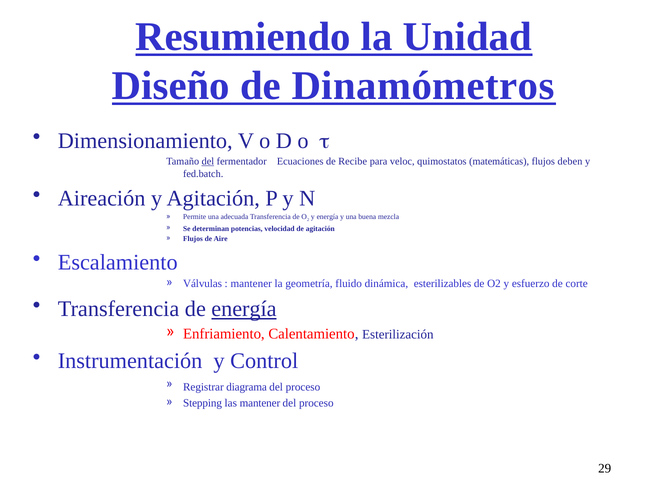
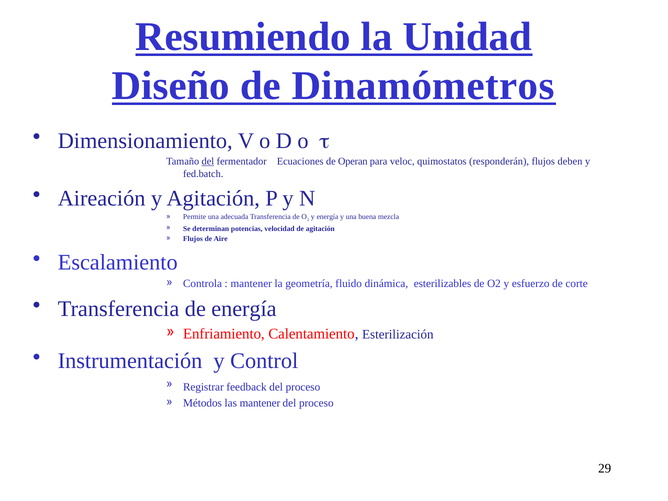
Recibe: Recibe -> Operan (353, 161)
matemáticas: matemáticas -> responderán (499, 161)
Válvulas: Válvulas -> Controla (203, 284)
energía underline: present -> none (244, 309)
diagrama: diagrama -> feedback (247, 387)
Stepping: Stepping -> Métodos (202, 403)
